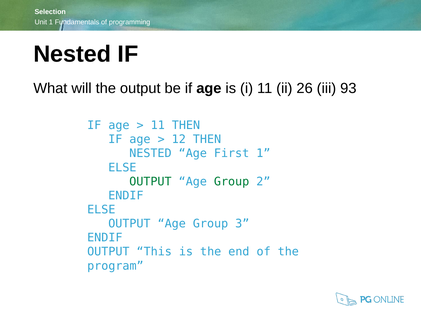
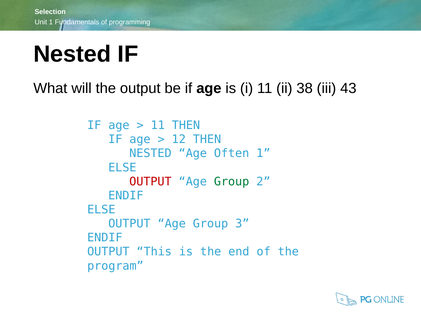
26: 26 -> 38 (305, 88)
93: 93 -> 43 (348, 88)
First: First -> Often (232, 153)
OUTPUT colour: green -> red (150, 181)
